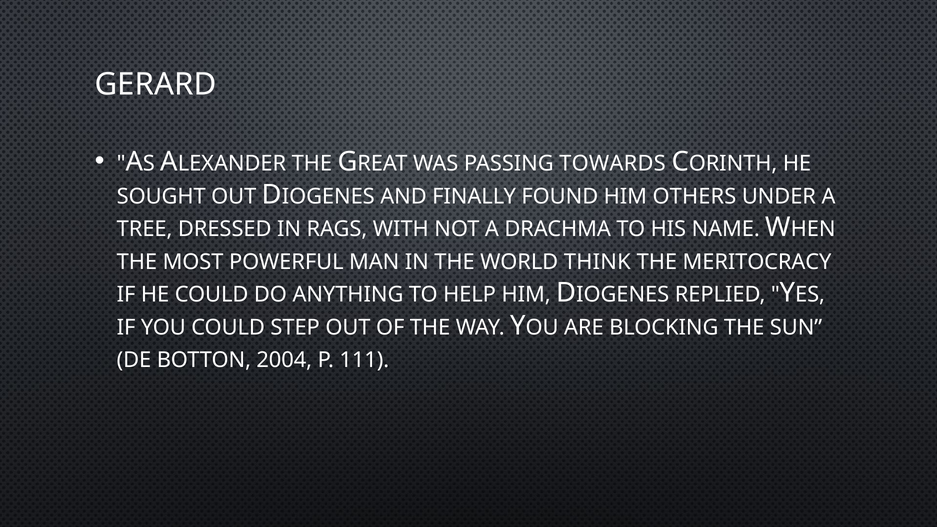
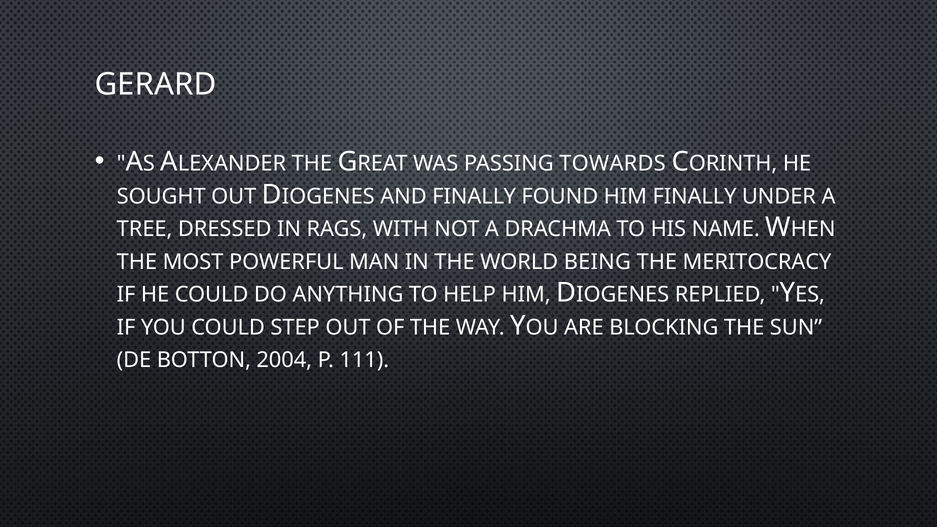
HIM OTHERS: OTHERS -> FINALLY (695, 196)
THINK: THINK -> BEING (597, 262)
